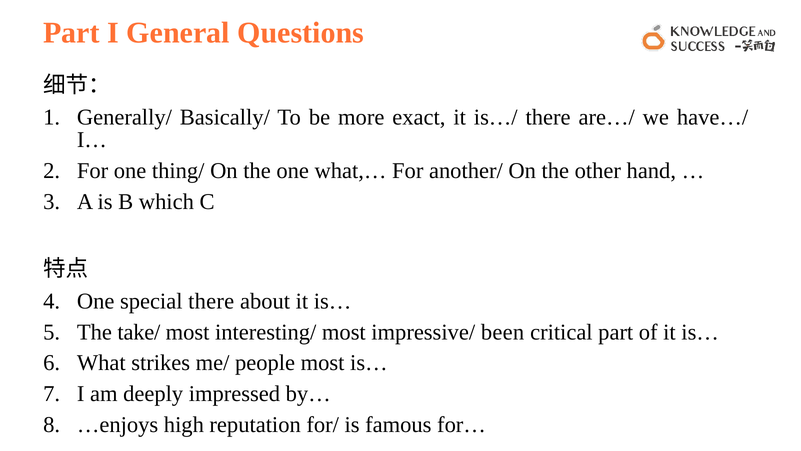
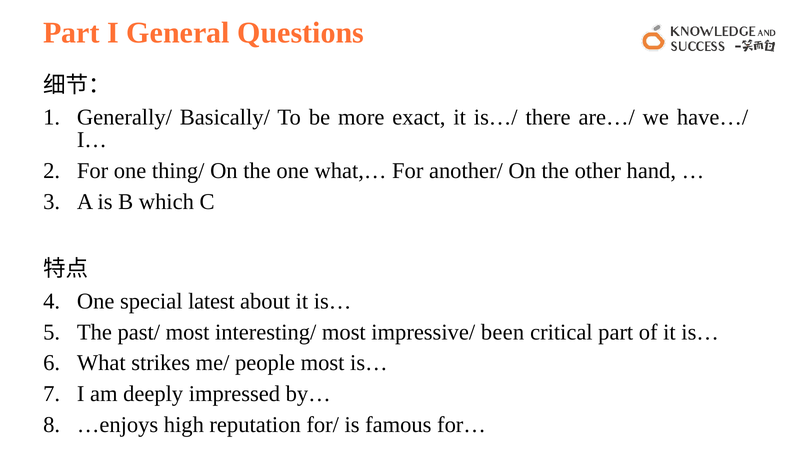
special there: there -> latest (211, 301)
take/: take/ -> past/ (139, 332)
